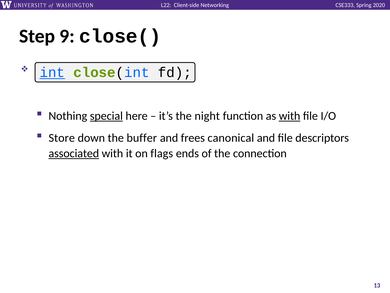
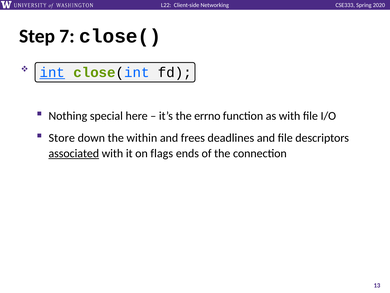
9: 9 -> 7 (67, 36)
special underline: present -> none (106, 116)
night: night -> errno (207, 116)
with underline: present -> none (290, 116)
buffer: buffer -> within (142, 138)
canonical: canonical -> deadlines (231, 138)
